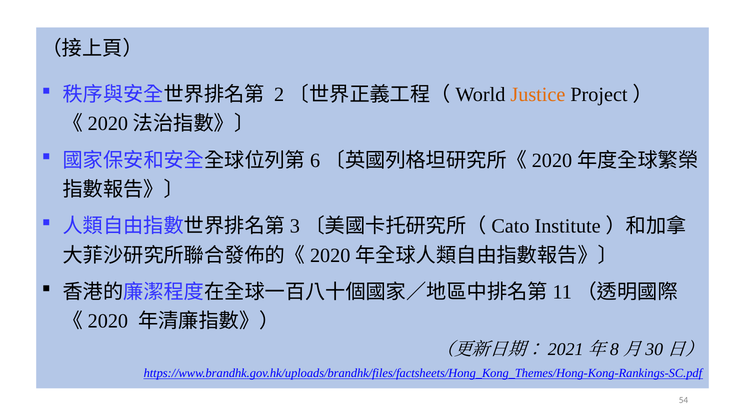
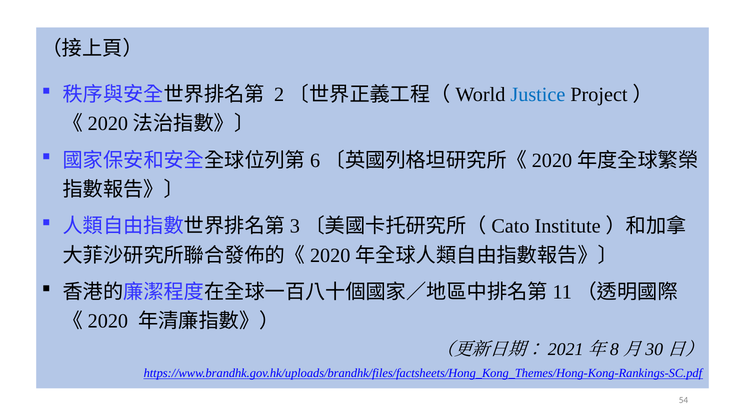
Justice colour: orange -> blue (538, 95)
